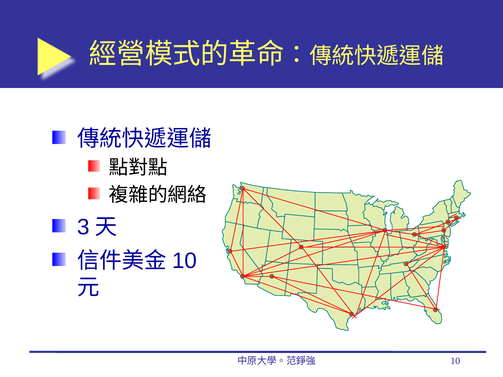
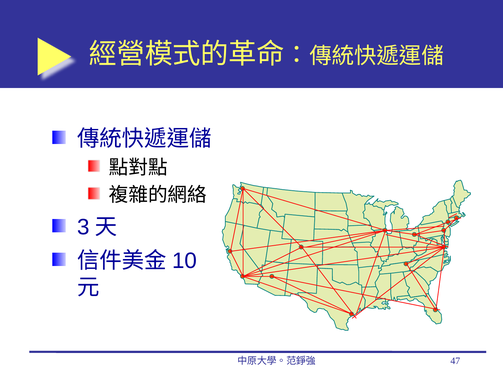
10: 10 -> 47 (455, 361)
